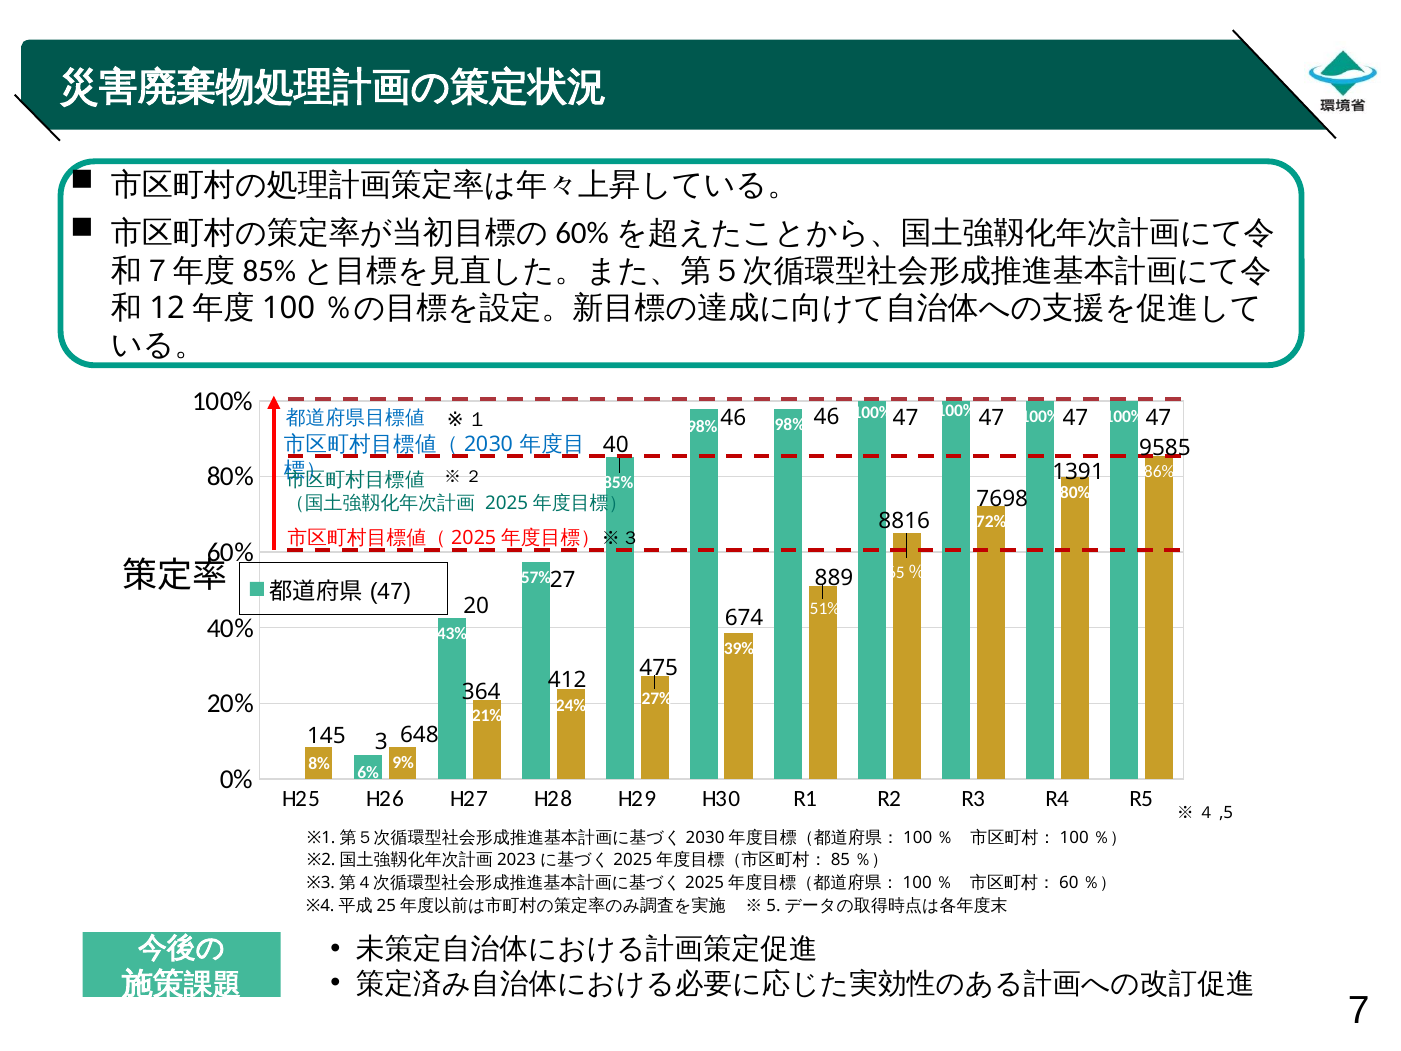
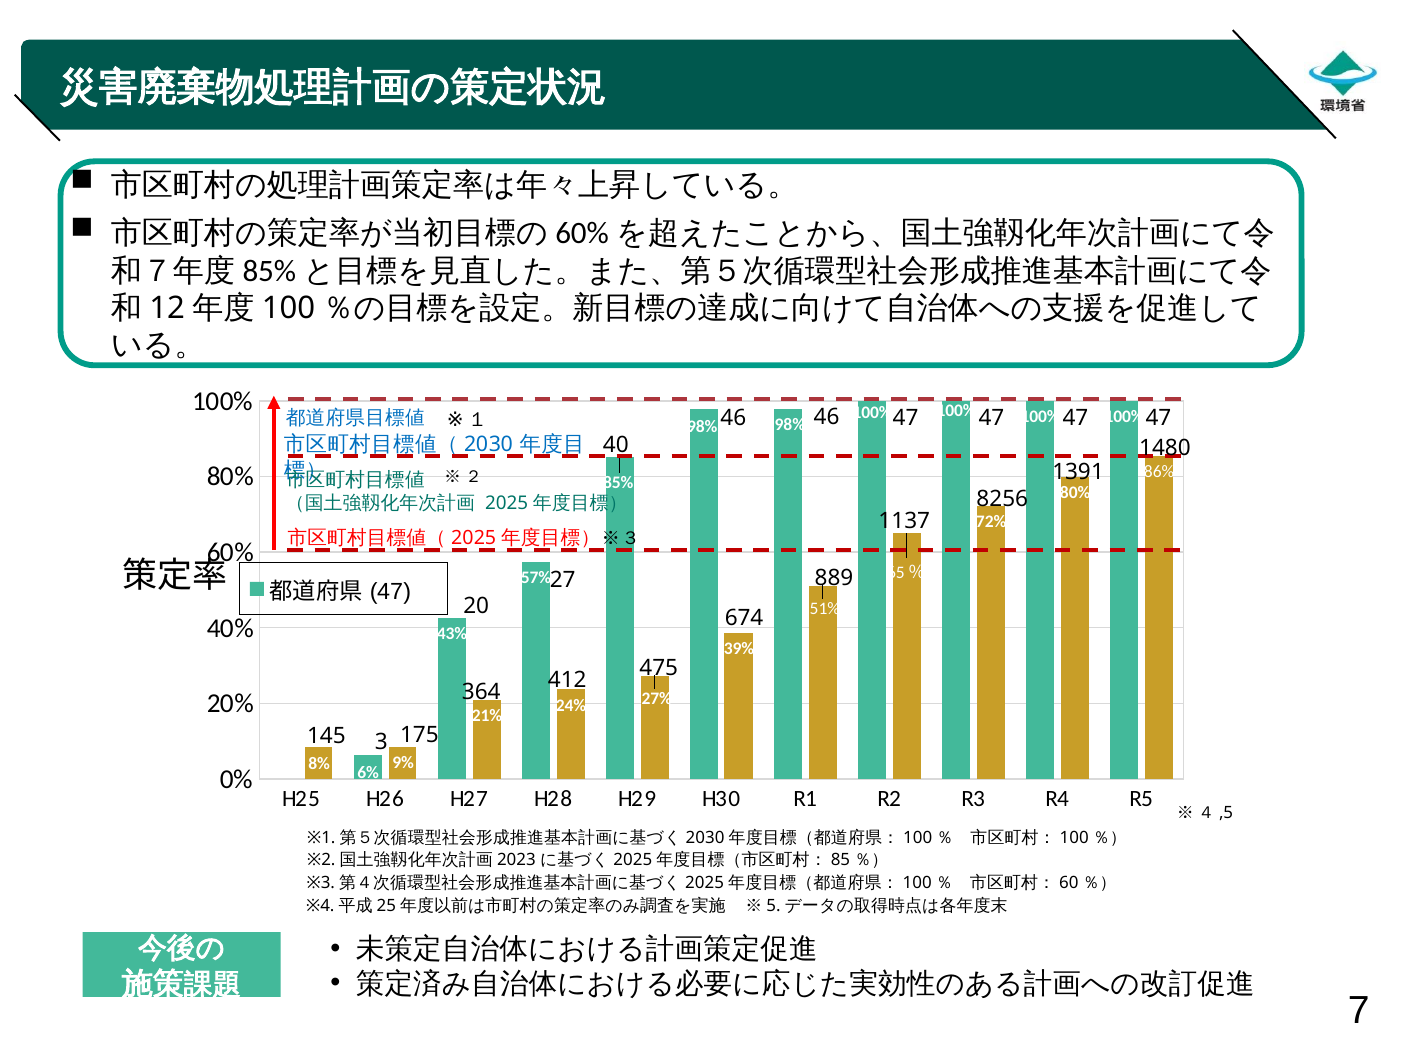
9585: 9585 -> 1480 (1165, 448)
7698: 7698 -> 8256 (1002, 499)
8816: 8816 -> 1137 (904, 521)
648: 648 -> 175 (419, 735)
